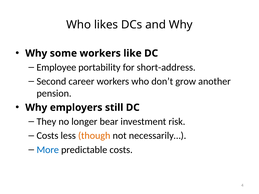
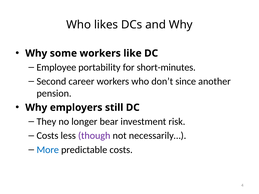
short-address: short-address -> short-minutes (166, 67)
grow: grow -> since (186, 82)
though colour: orange -> purple (94, 136)
